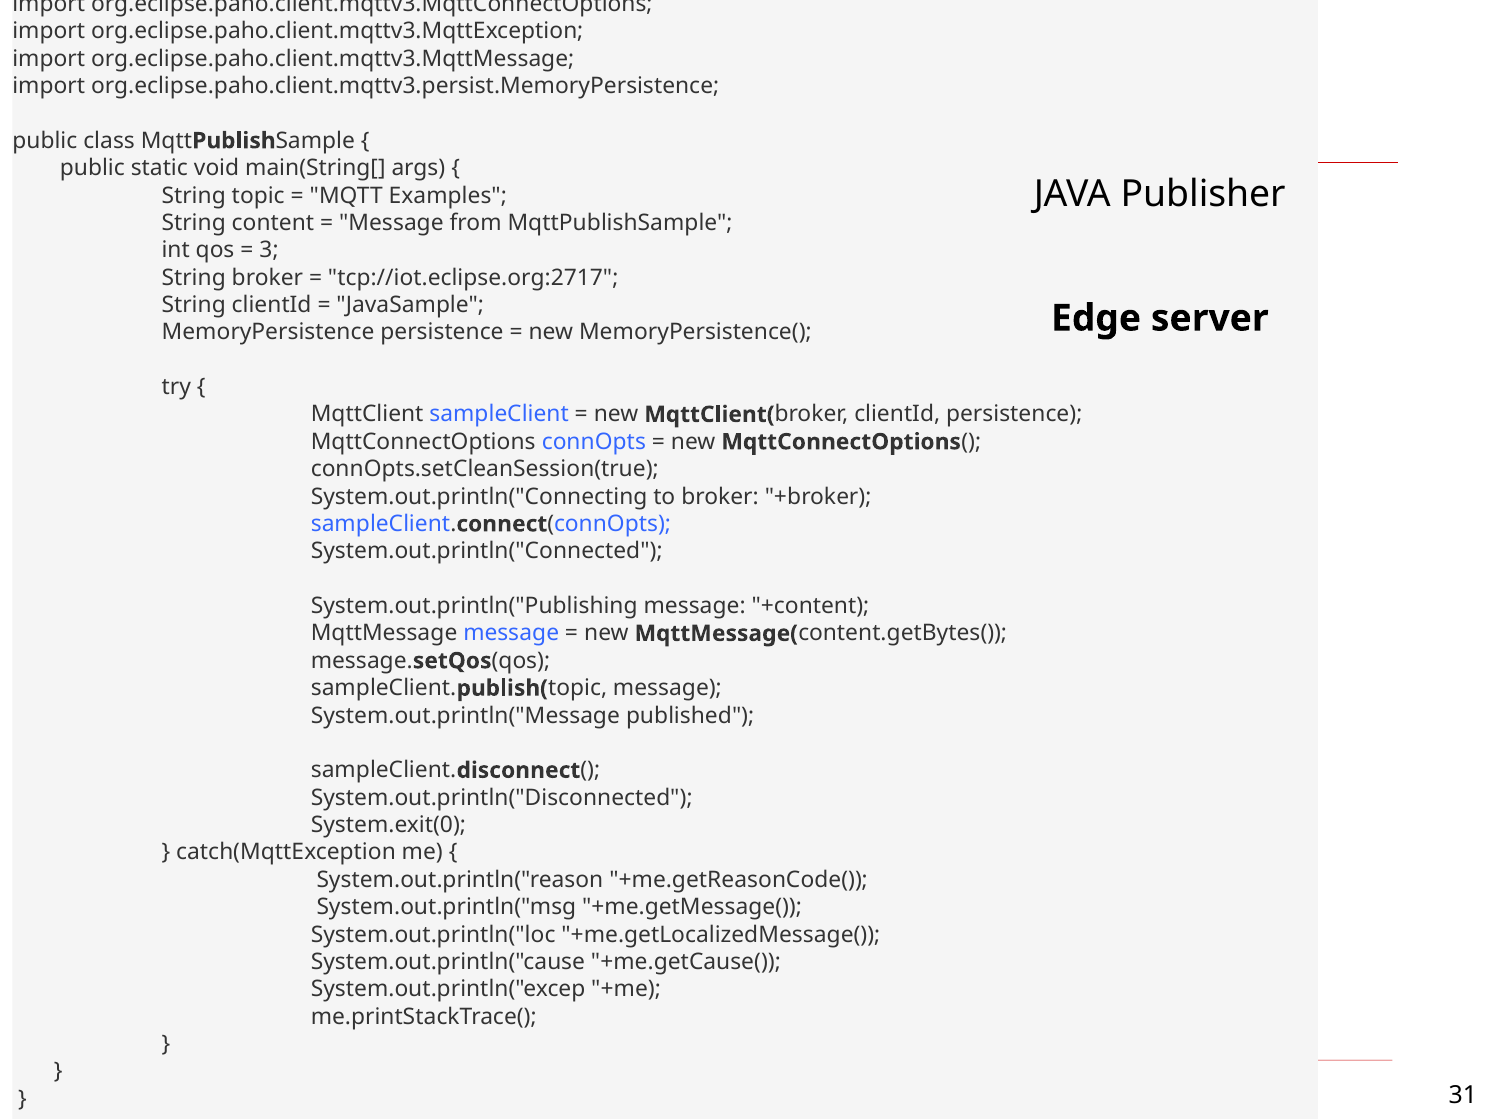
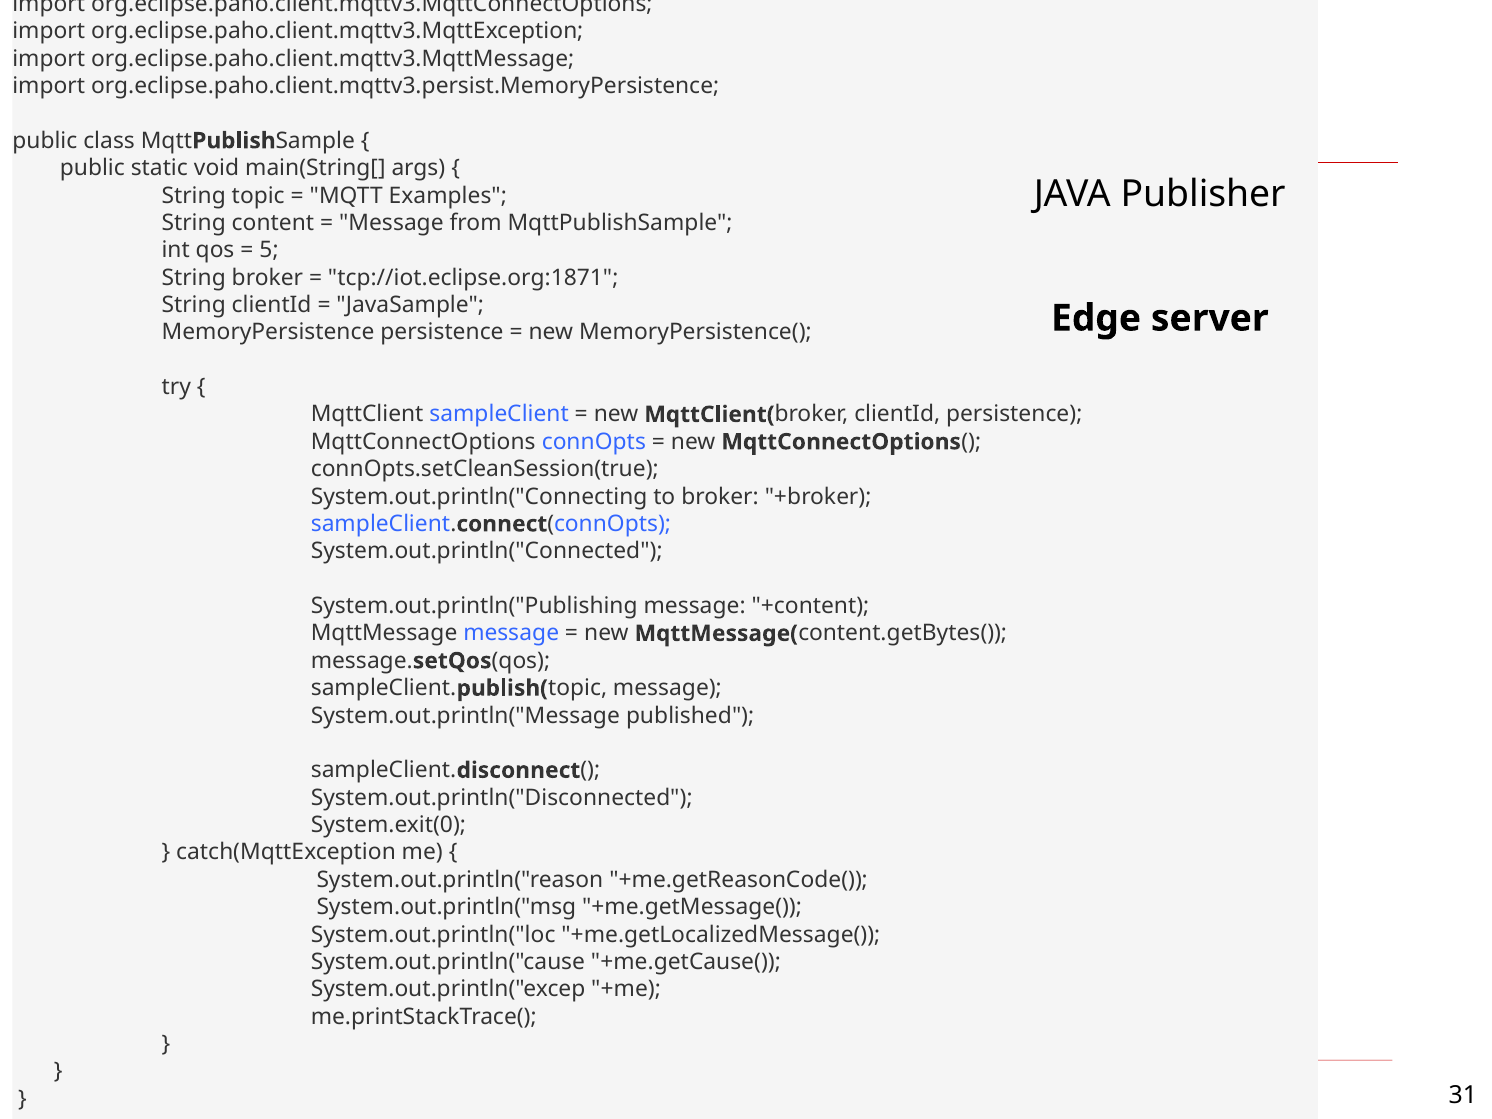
3: 3 -> 5 (269, 250)
tcp://iot.eclipse.org:2717: tcp://iot.eclipse.org:2717 -> tcp://iot.eclipse.org:1871 (473, 278)
